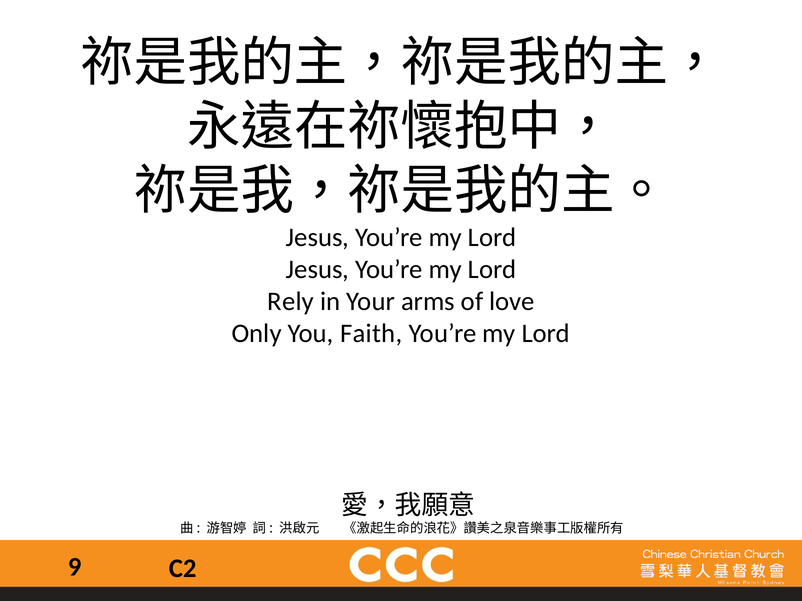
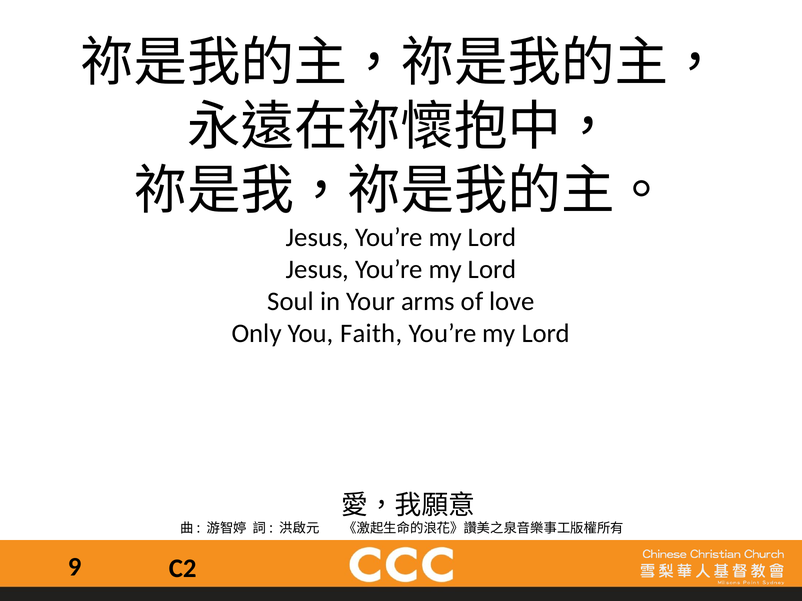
Rely: Rely -> Soul (291, 302)
